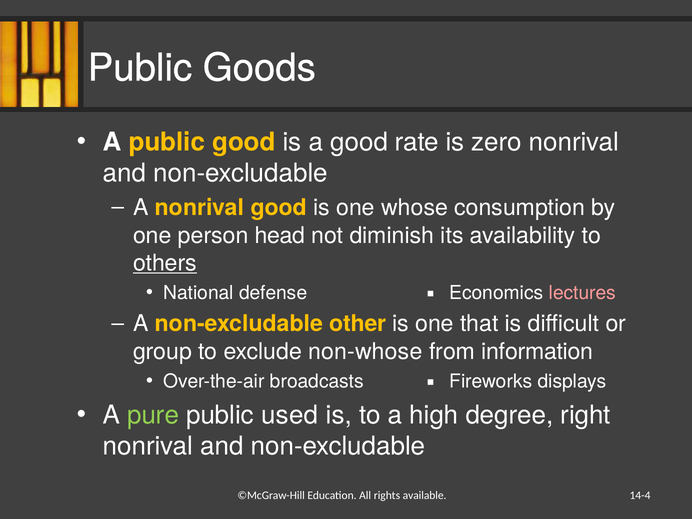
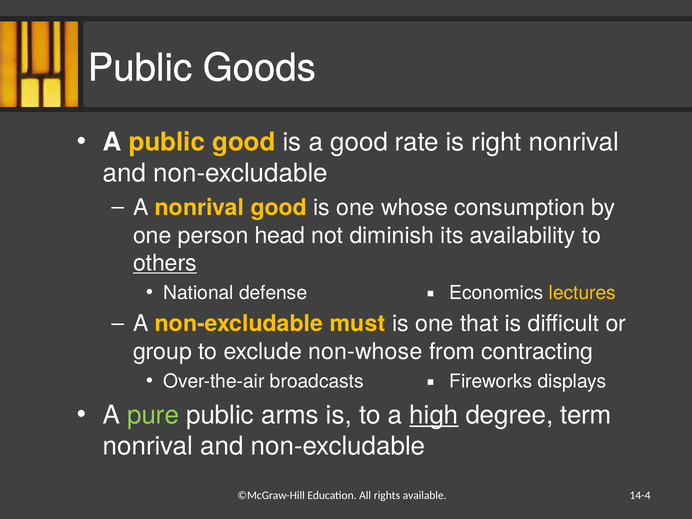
zero: zero -> right (497, 142)
lectures colour: pink -> yellow (582, 293)
other: other -> must (358, 324)
information: information -> contracting (537, 352)
used: used -> arms (290, 415)
high underline: none -> present (434, 415)
right: right -> term (586, 415)
